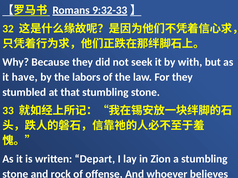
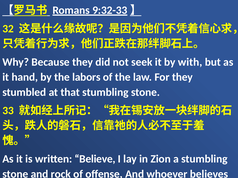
have: have -> hand (25, 77)
Depart: Depart -> Believe (95, 159)
